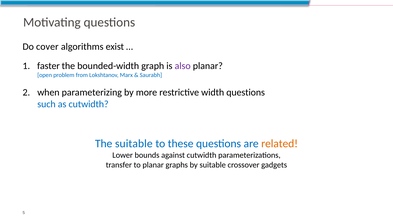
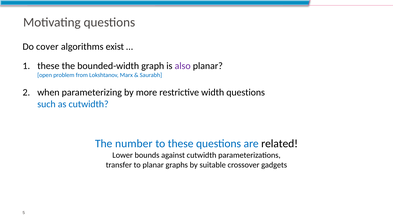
faster: faster -> these (48, 66)
The suitable: suitable -> number (134, 144)
related colour: orange -> black (280, 144)
